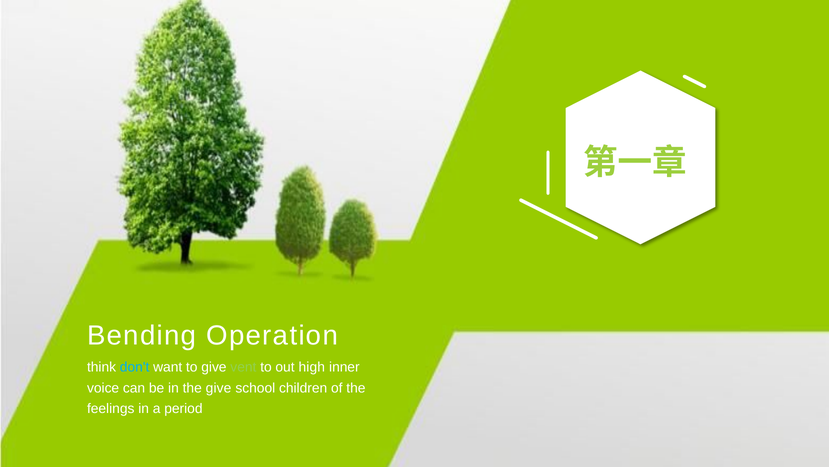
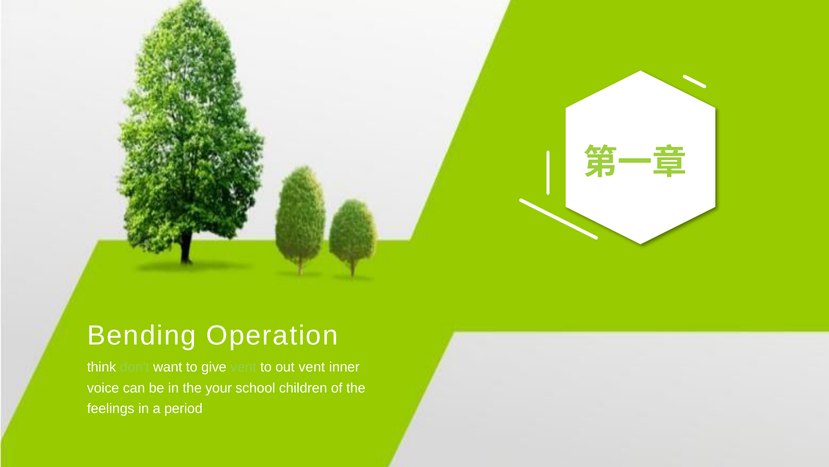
don't colour: light blue -> light green (135, 367)
out high: high -> vent (312, 367)
the give: give -> your (219, 387)
